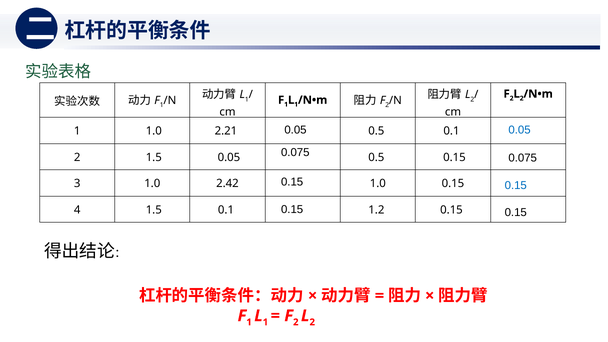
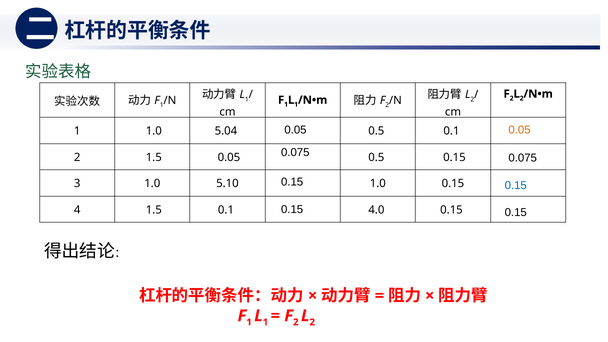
0.05 colour: blue -> orange (520, 130)
2.21: 2.21 -> 5.04 (226, 131)
2.42: 2.42 -> 5.10 (227, 184)
1.2: 1.2 -> 4.0 (376, 210)
